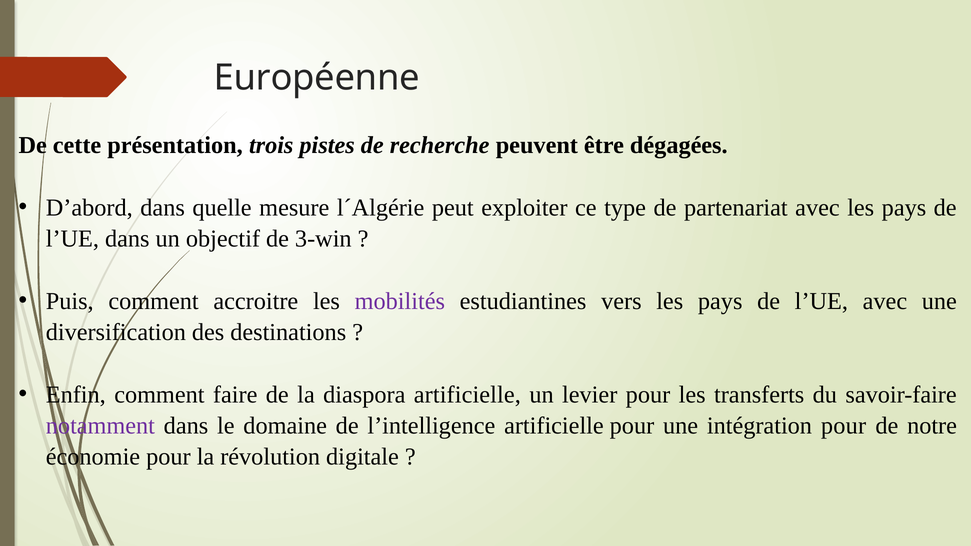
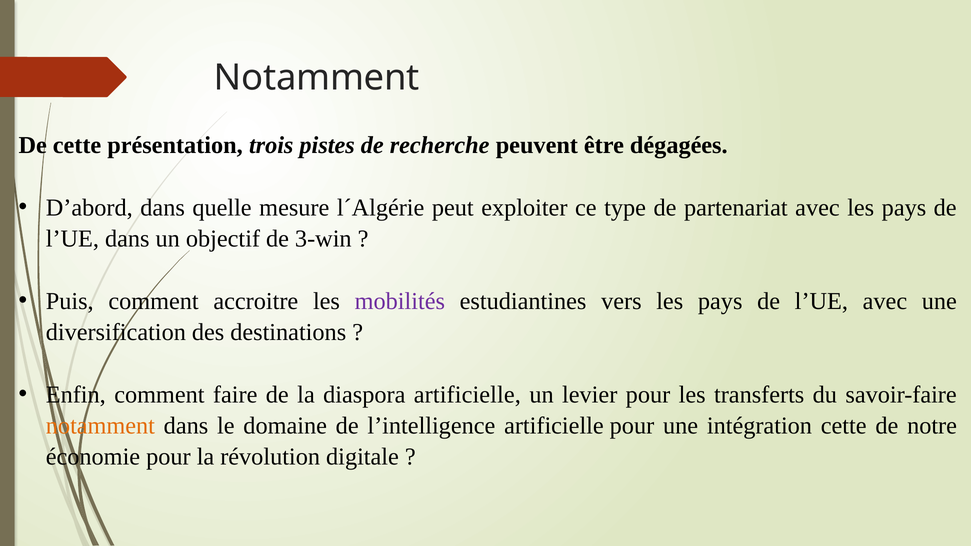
Européenne: Européenne -> Notamment (317, 78)
notamment colour: purple -> orange (100, 426)
intégration pour: pour -> cette (844, 426)
